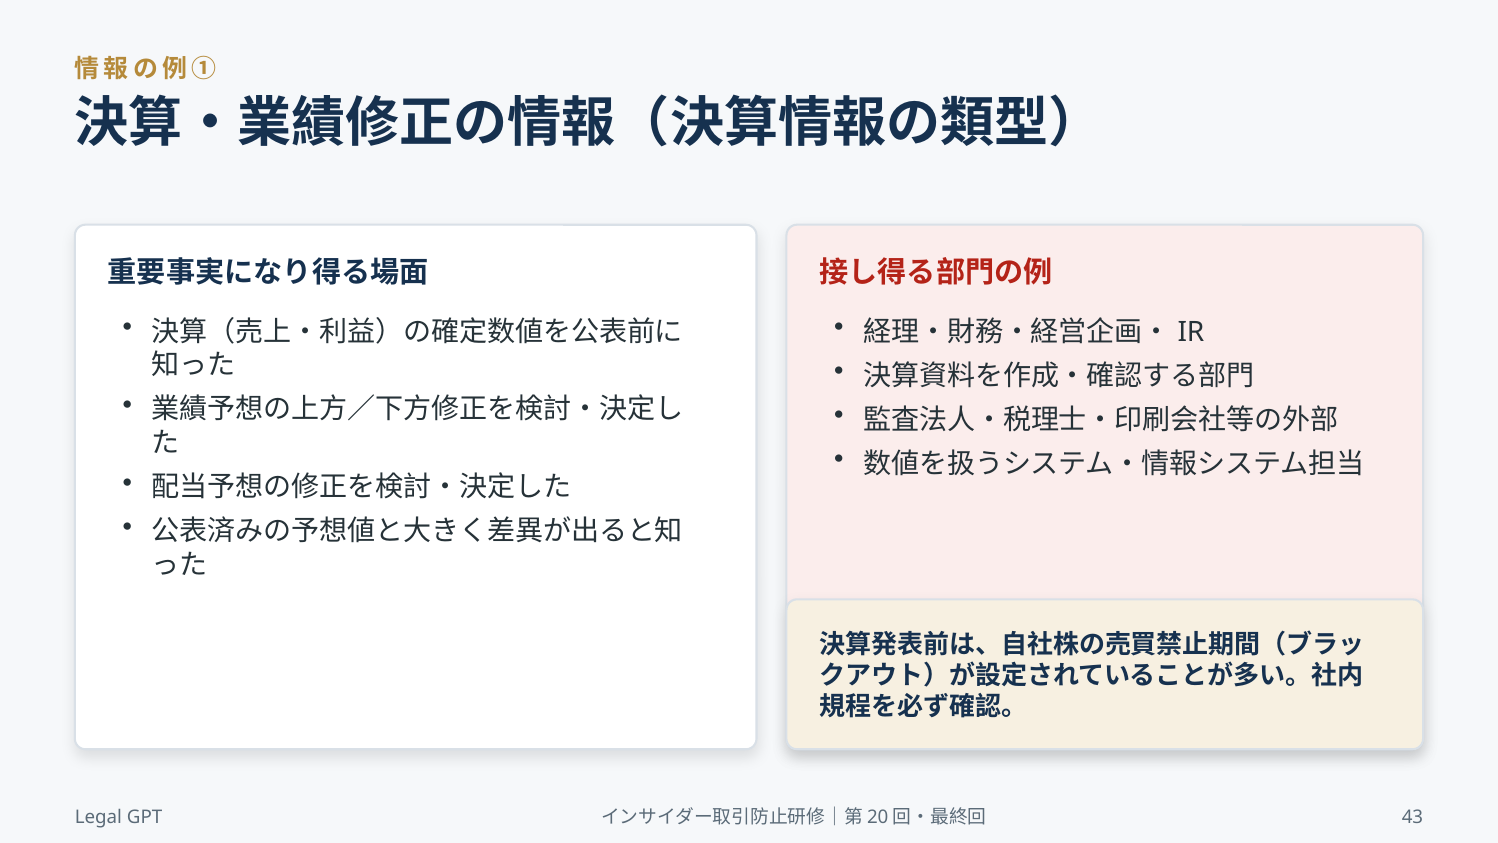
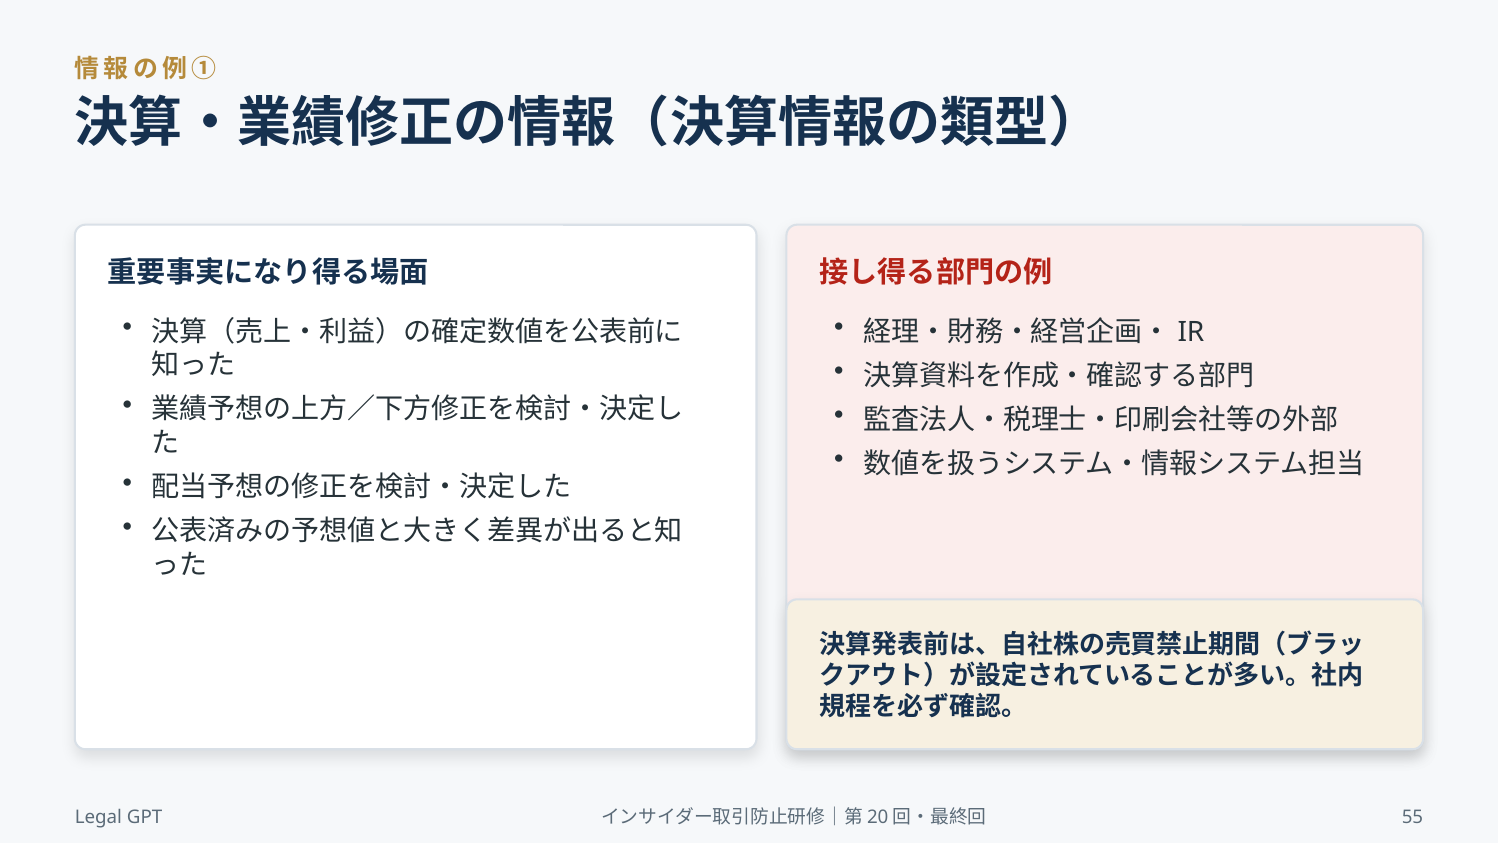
43: 43 -> 55 (1412, 817)
